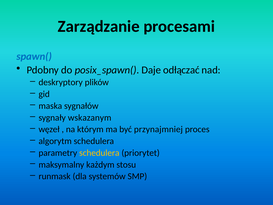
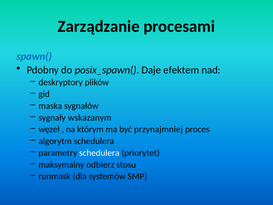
odłączać: odłączać -> efektem (181, 70)
schedulera colour: yellow -> white (99, 153)
każdym: każdym -> odbierz (100, 164)
